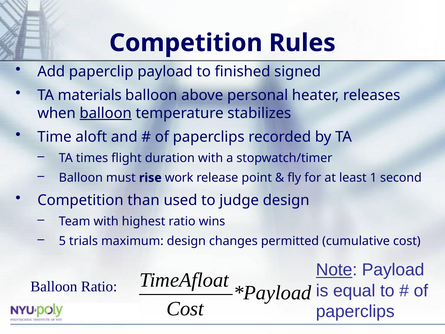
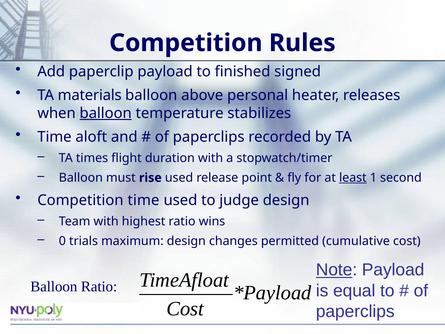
rise work: work -> used (179, 178)
least underline: none -> present (353, 178)
Competition than: than -> time (143, 200)
5: 5 -> 0 (62, 241)
